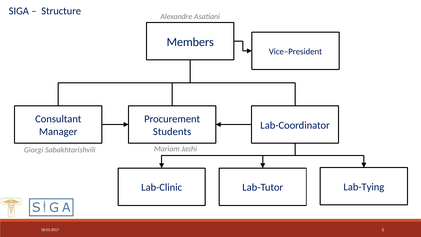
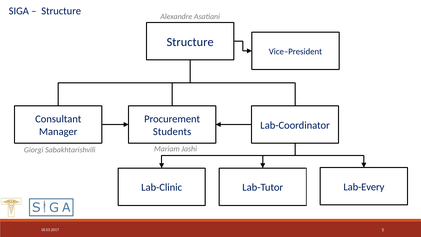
Members: Members -> Structure (190, 42)
Lab-Tying: Lab-Tying -> Lab-Every (364, 187)
